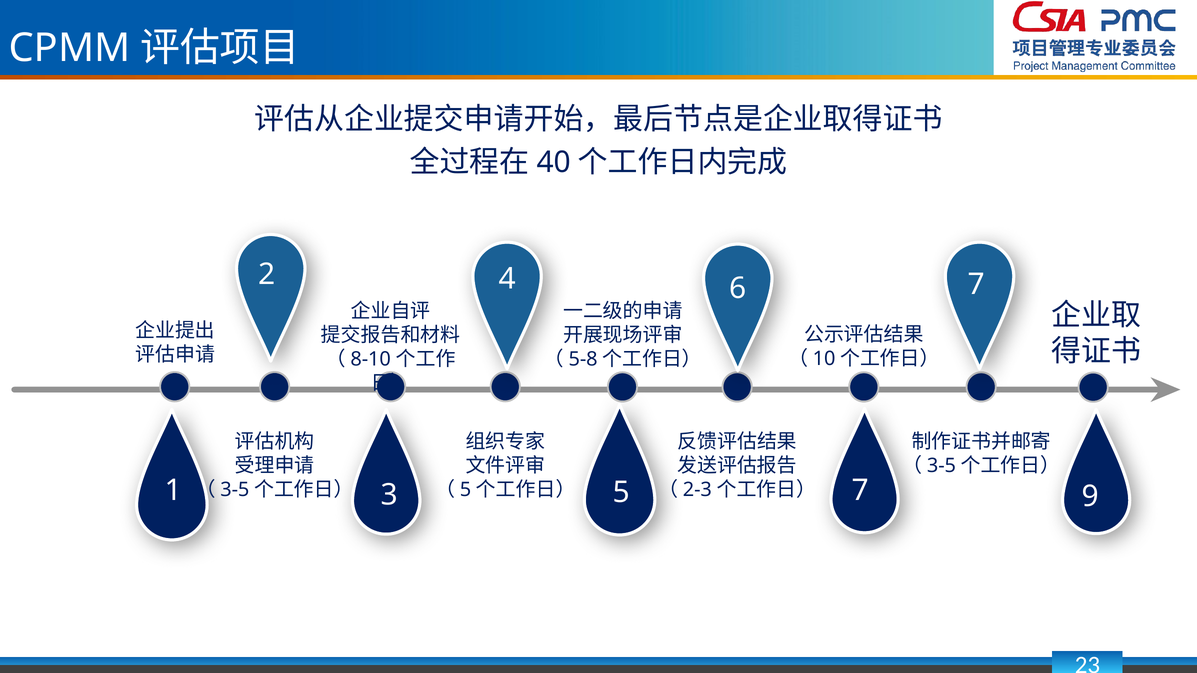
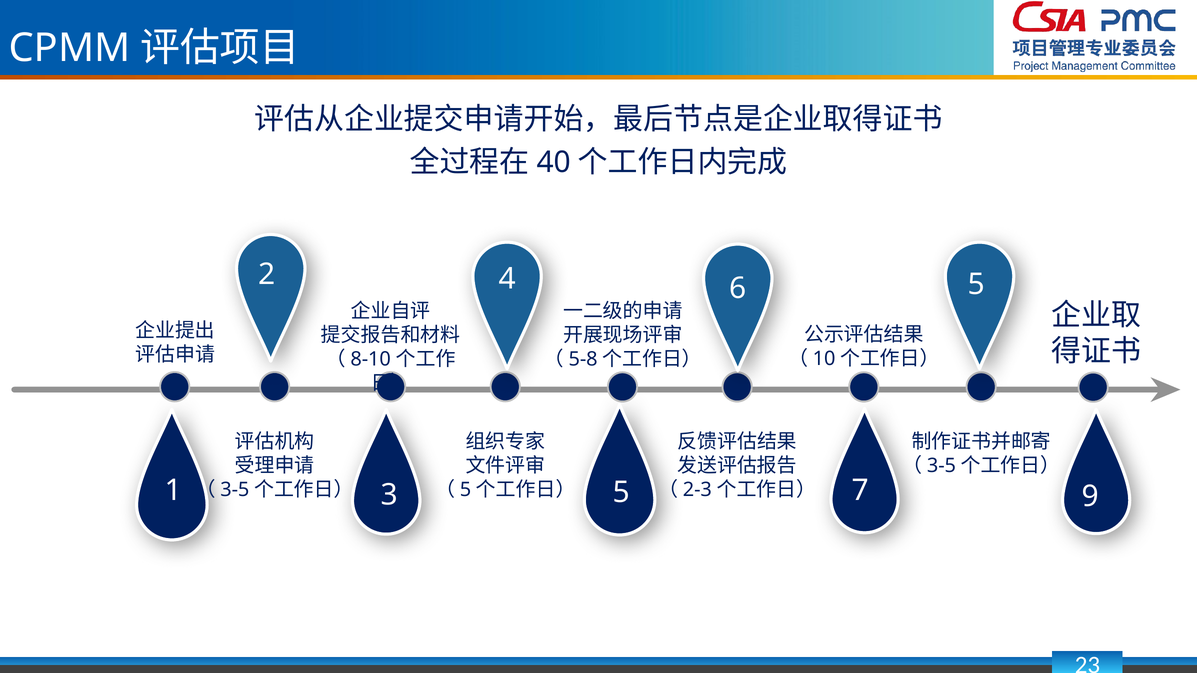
6 7: 7 -> 5 (976, 284)
